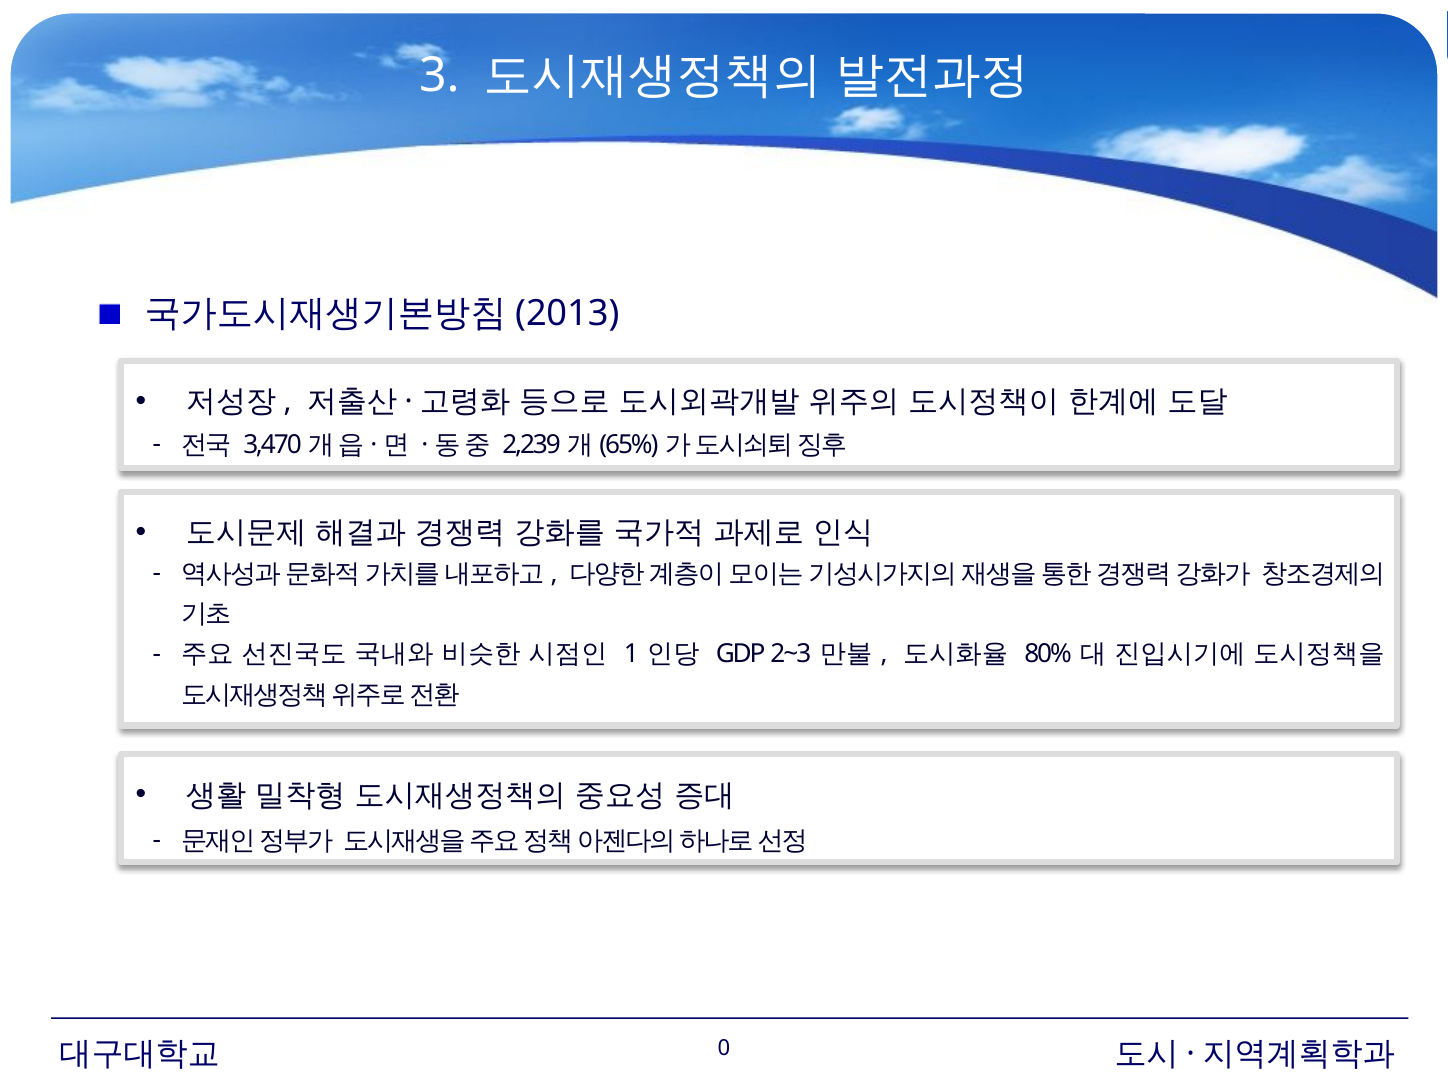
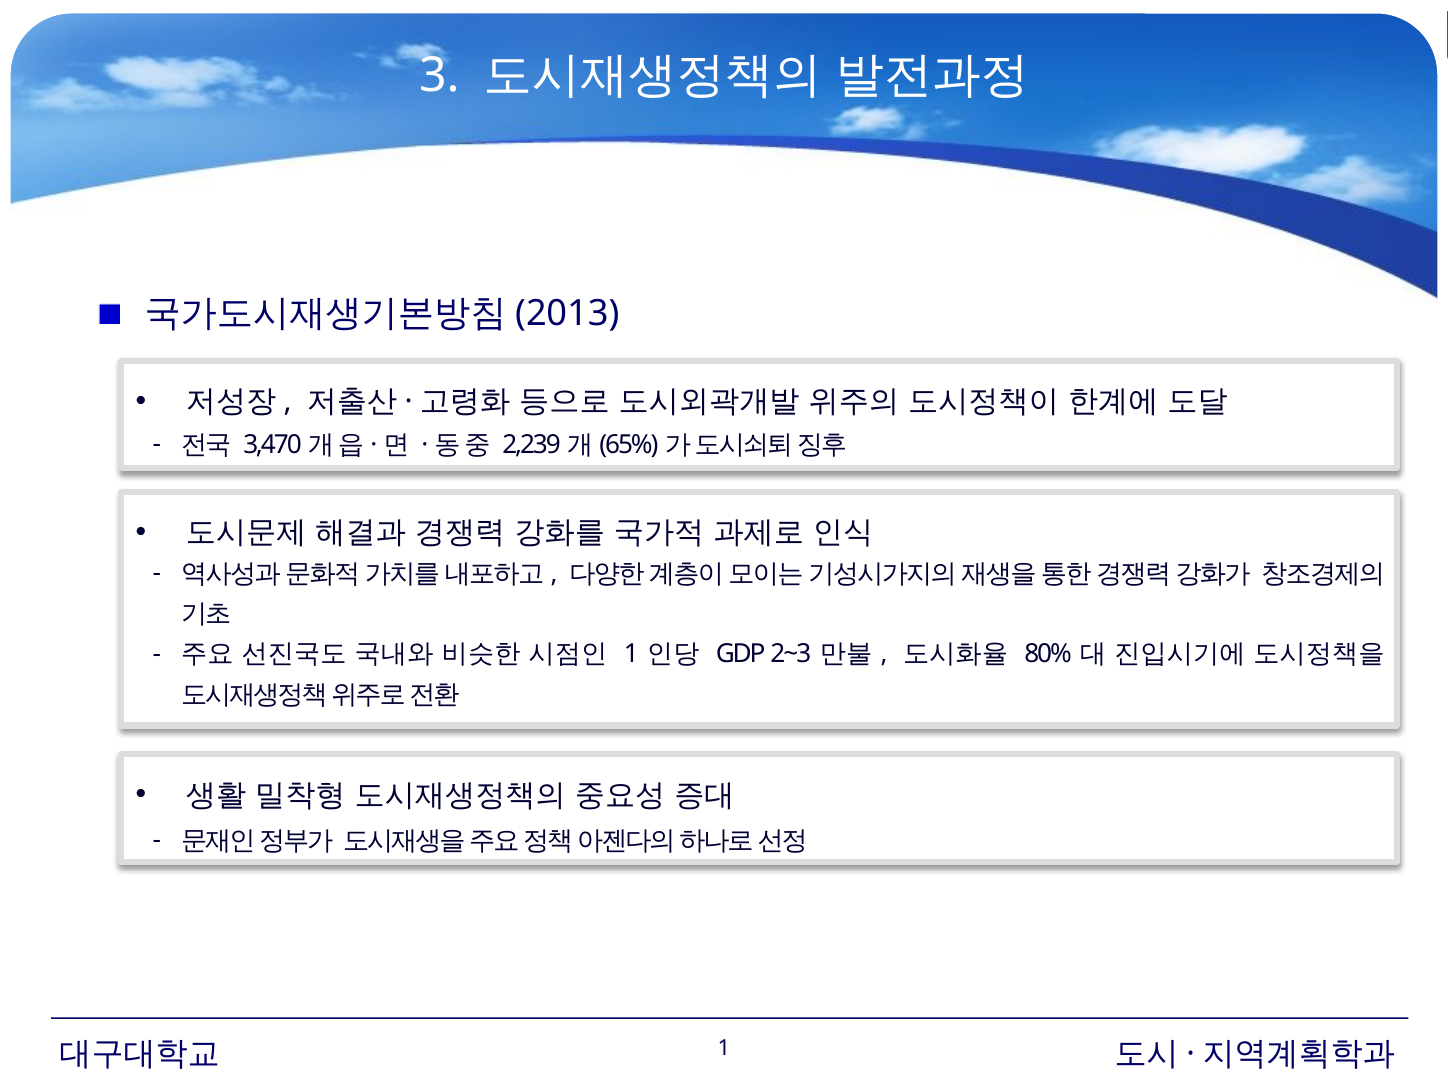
0: 0 -> 1 (724, 1048)
